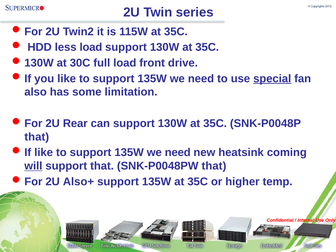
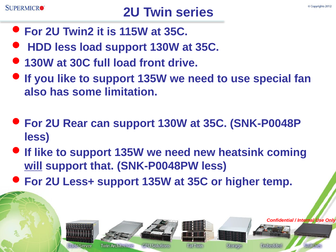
special underline: present -> none (272, 79)
that: that -> less (37, 137)
SNK-P0048PW that: that -> less (214, 166)
Also+: Also+ -> Less+ (79, 182)
